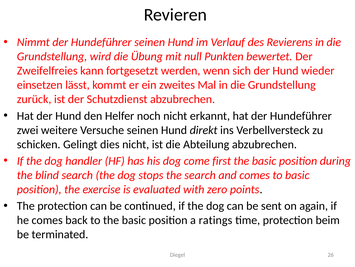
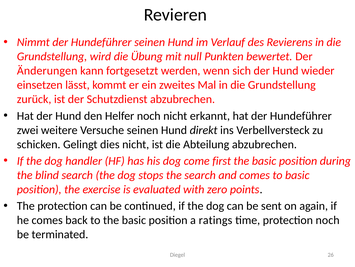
Zweifelfreies: Zweifelfreies -> Änderungen (47, 71)
protection beim: beim -> noch (328, 220)
